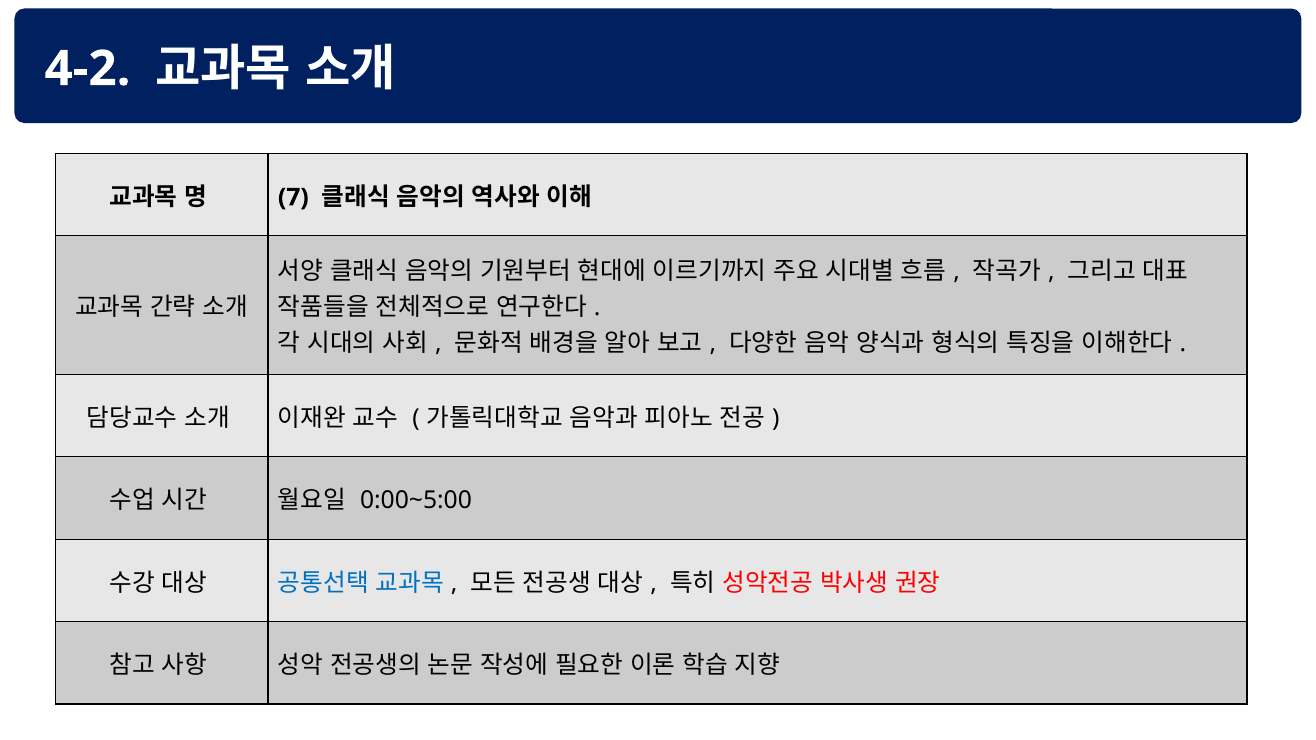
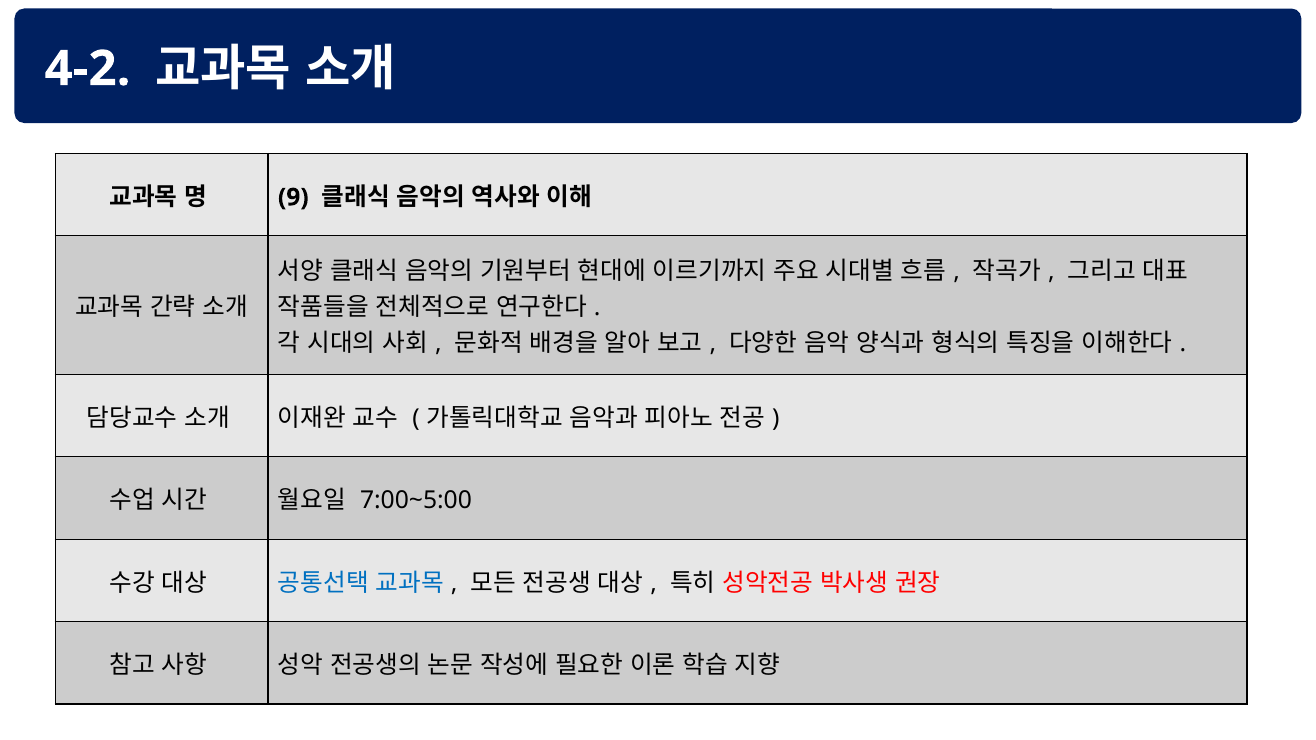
7: 7 -> 9 (293, 197)
0:00~5:00: 0:00~5:00 -> 7:00~5:00 (416, 501)
